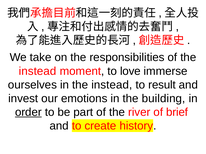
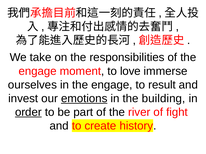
instead: instead -> engage (38, 71)
in the instead: instead -> engage (112, 85)
emotions underline: none -> present (84, 99)
brief: brief -> fight (177, 112)
